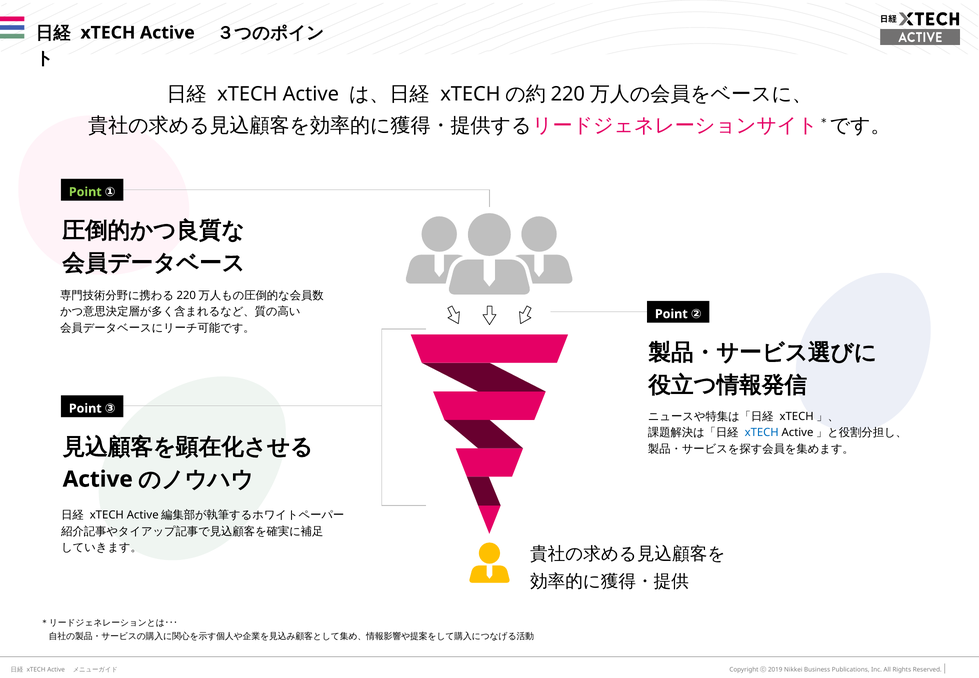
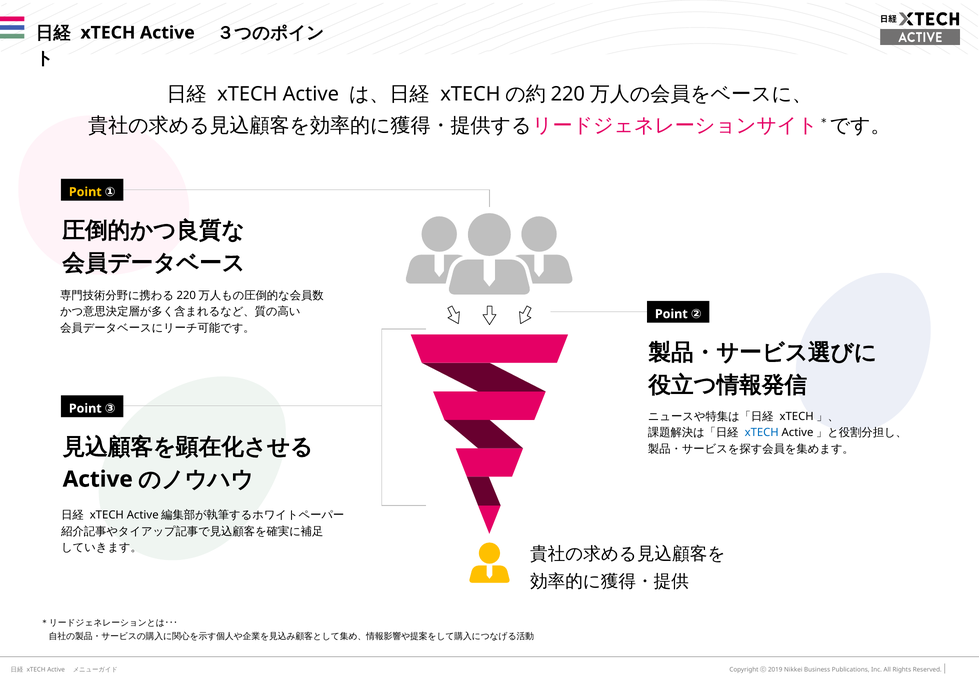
Point colour: light green -> yellow (85, 192)
